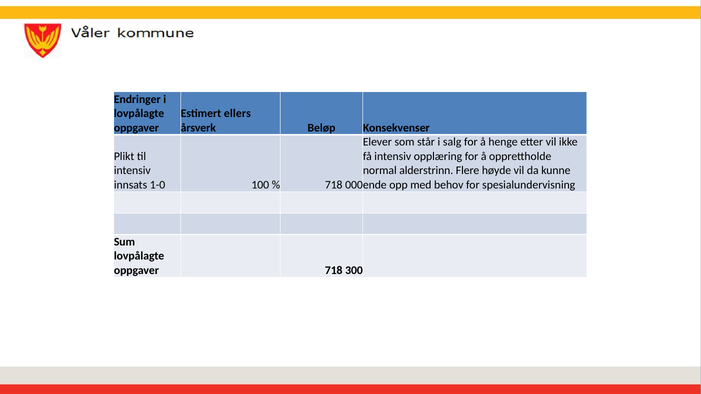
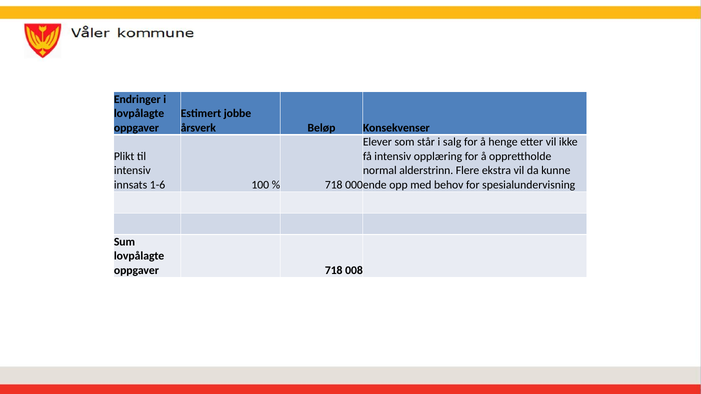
ellers: ellers -> jobbe (237, 114)
høyde: høyde -> ekstra (496, 171)
1-0: 1-0 -> 1-6 (158, 185)
300: 300 -> 008 (354, 271)
